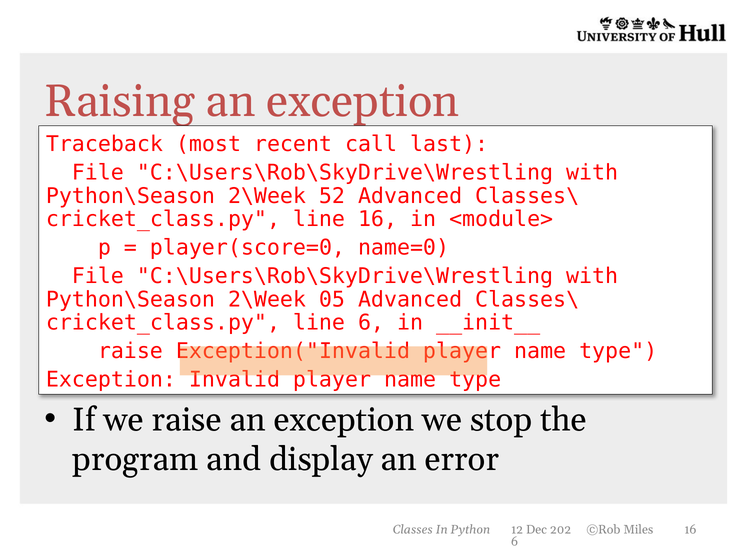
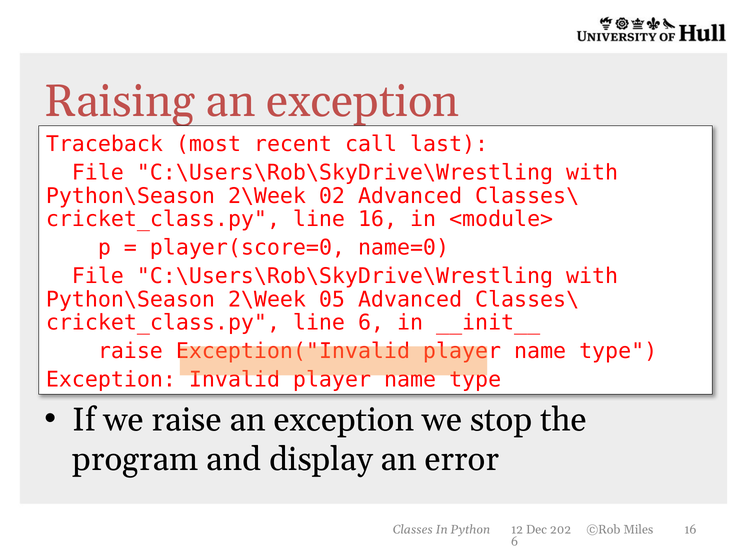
52: 52 -> 02 (332, 196)
